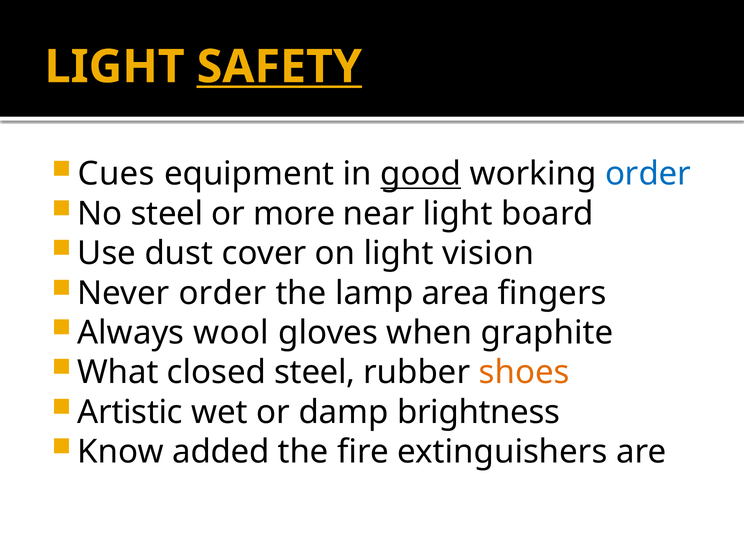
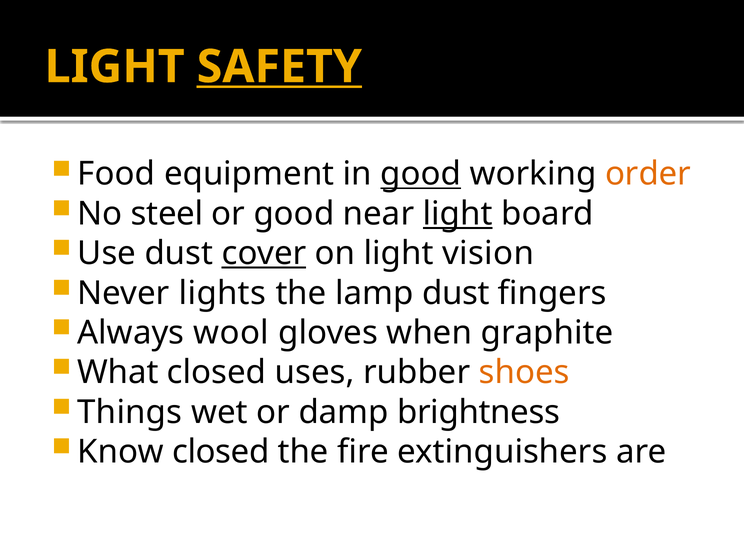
Cues: Cues -> Food (116, 174)
order colour: blue -> orange (648, 174)
or more: more -> good (294, 214)
light underline: none -> present (458, 214)
cover underline: none -> present (264, 253)
Never order: order -> lights (222, 293)
lamp area: area -> dust (456, 293)
closed steel: steel -> uses (315, 372)
Artistic: Artistic -> Things (130, 412)
Know added: added -> closed (221, 452)
